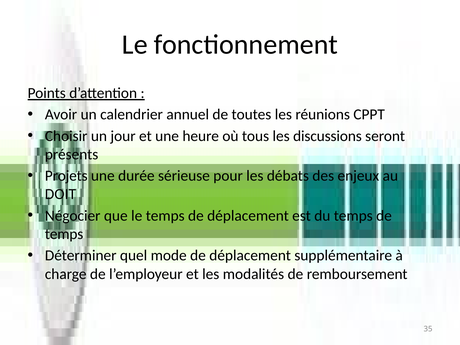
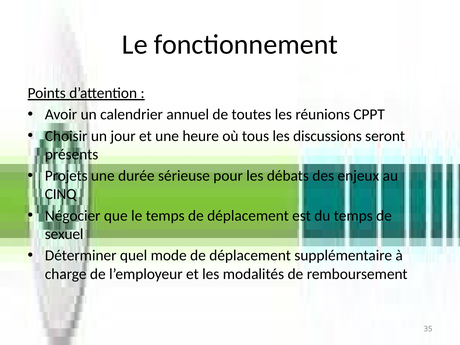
DOIT: DOIT -> CINQ (61, 194)
temps: temps -> sexuel (64, 234)
